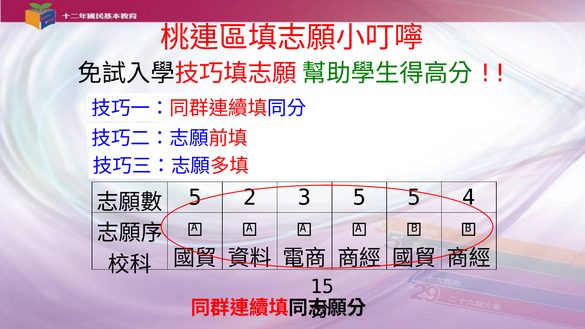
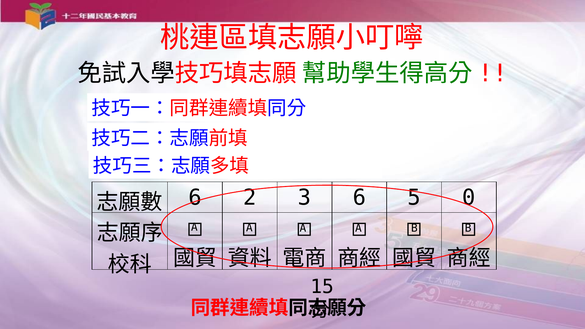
5: 5 -> 6 (195, 198)
3 5: 5 -> 6 (359, 198)
4: 4 -> 0 (469, 198)
